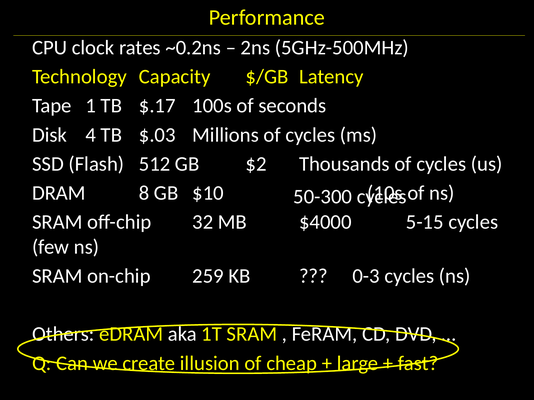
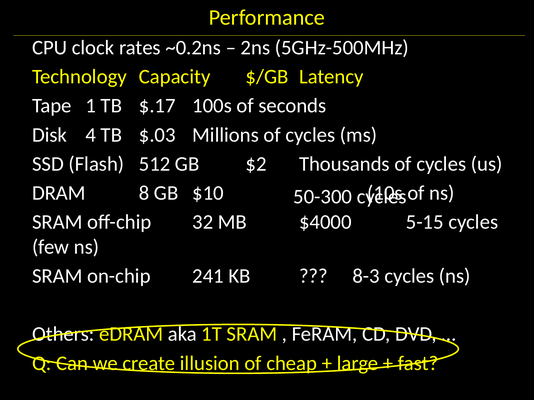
259: 259 -> 241 (208, 276)
0-3: 0-3 -> 8-3 (366, 276)
